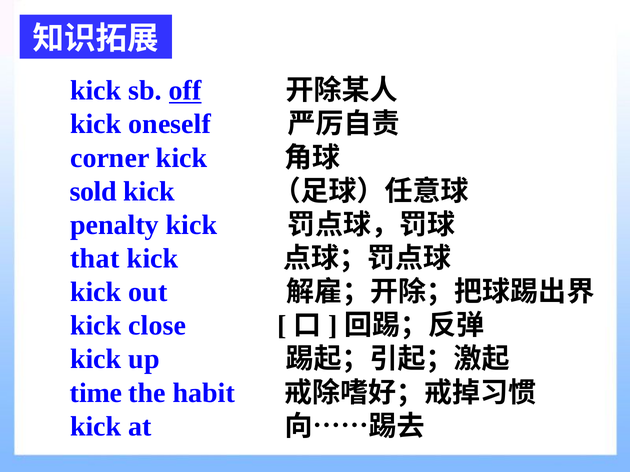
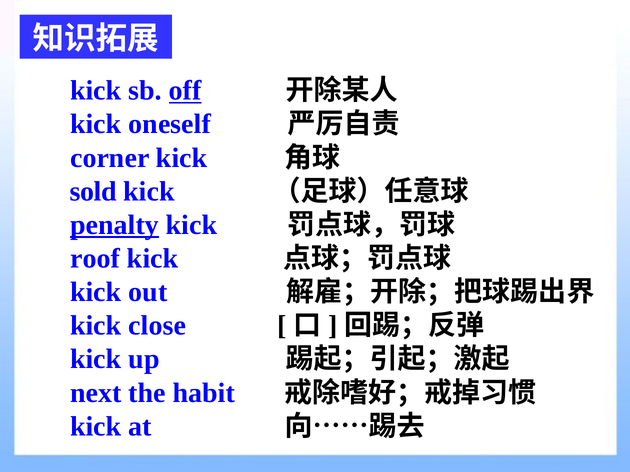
penalty underline: none -> present (115, 225)
that: that -> roof (95, 259)
time: time -> next (96, 393)
